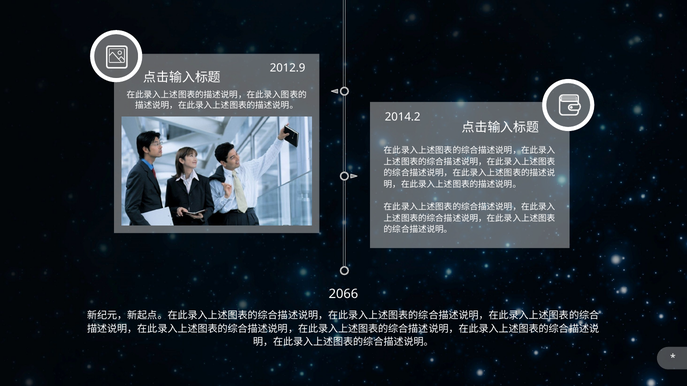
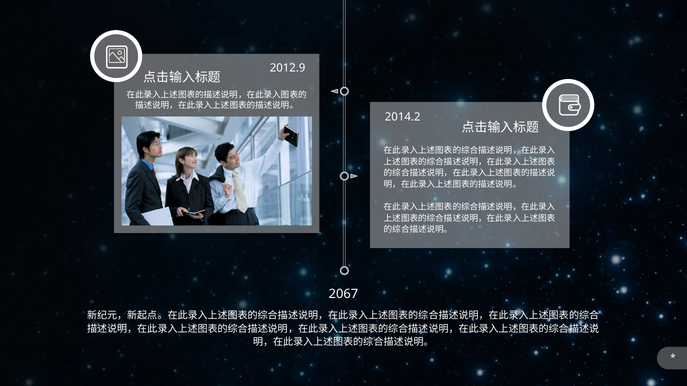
2066: 2066 -> 2067 (343, 295)
